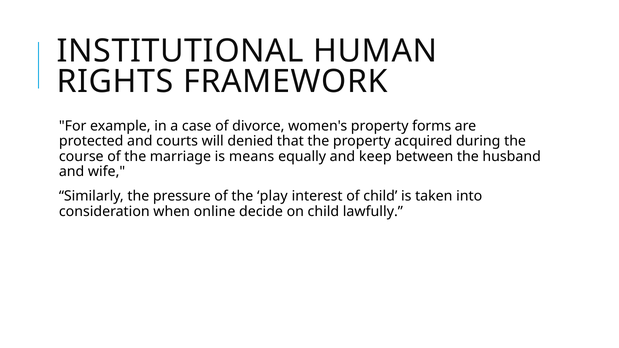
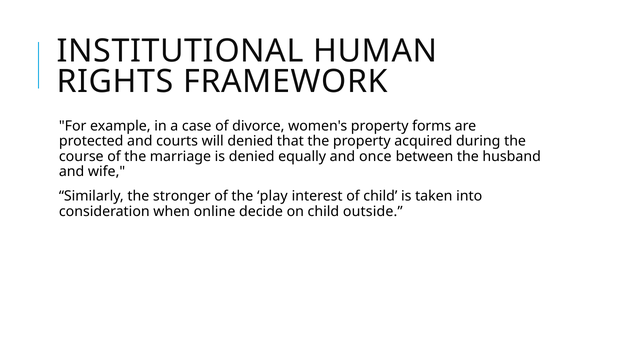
is means: means -> denied (252, 157)
keep: keep -> once (375, 157)
pressure: pressure -> stronger (182, 196)
lawfully: lawfully -> outside (373, 212)
